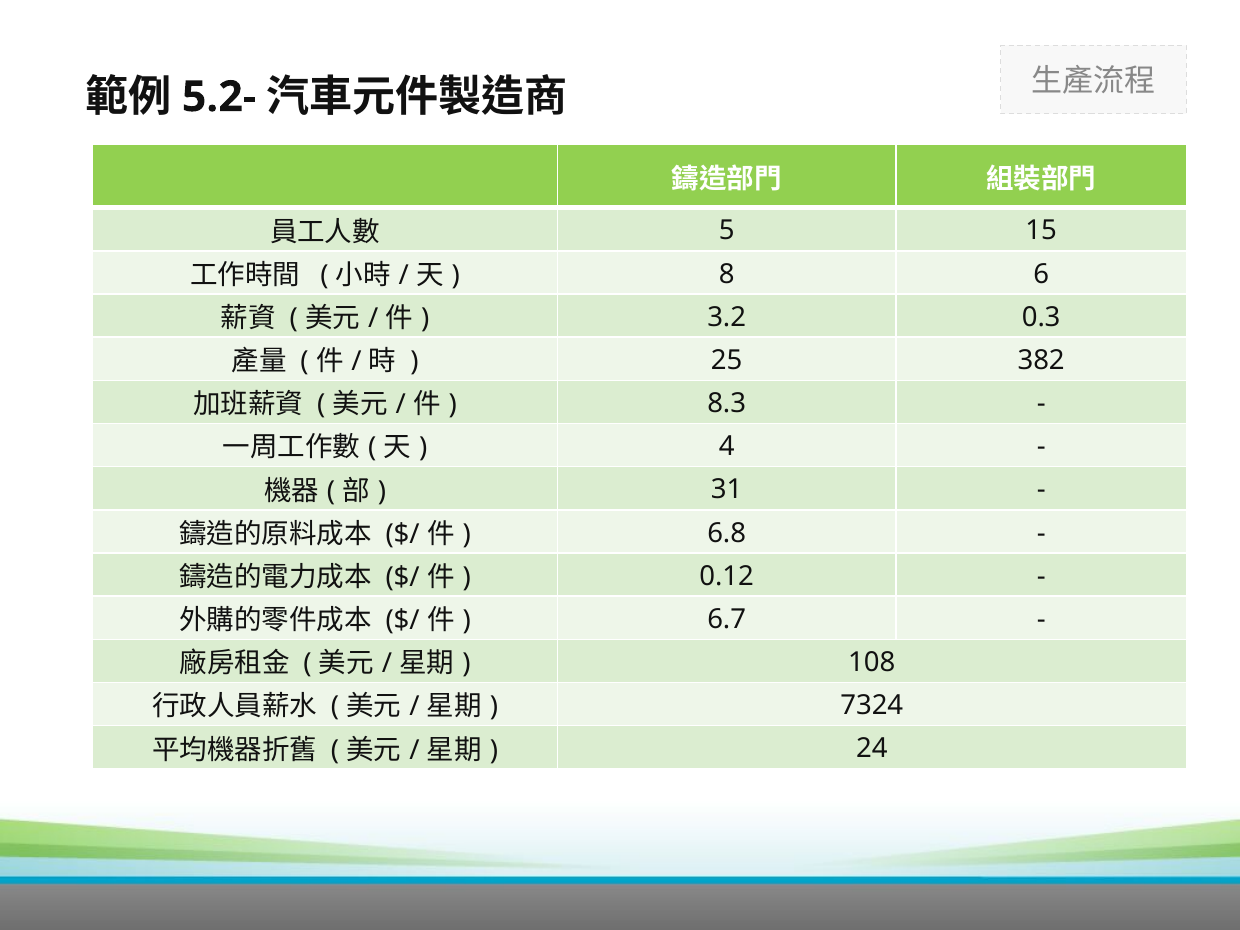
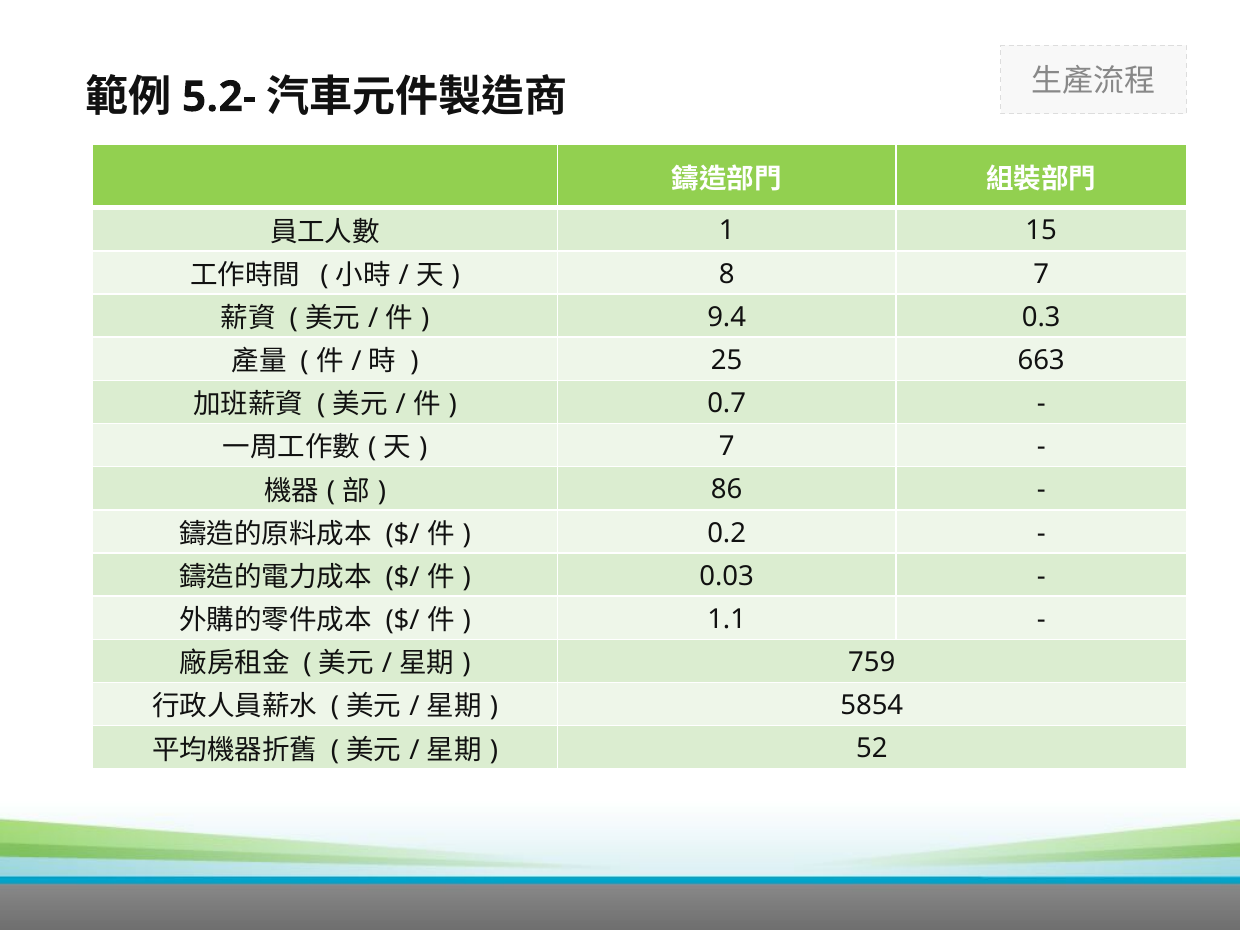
5: 5 -> 1 (727, 231)
8 6: 6 -> 7 (1041, 274)
3.2: 3.2 -> 9.4 (727, 317)
382: 382 -> 663 (1041, 360)
8.3: 8.3 -> 0.7 (727, 403)
4: 4 -> 7 (727, 447)
31: 31 -> 86 (727, 490)
6.8: 6.8 -> 0.2 (727, 533)
0.12: 0.12 -> 0.03 (727, 576)
6.7: 6.7 -> 1.1 (727, 619)
108: 108 -> 759 (872, 662)
7324: 7324 -> 5854 (872, 706)
24: 24 -> 52 (872, 749)
